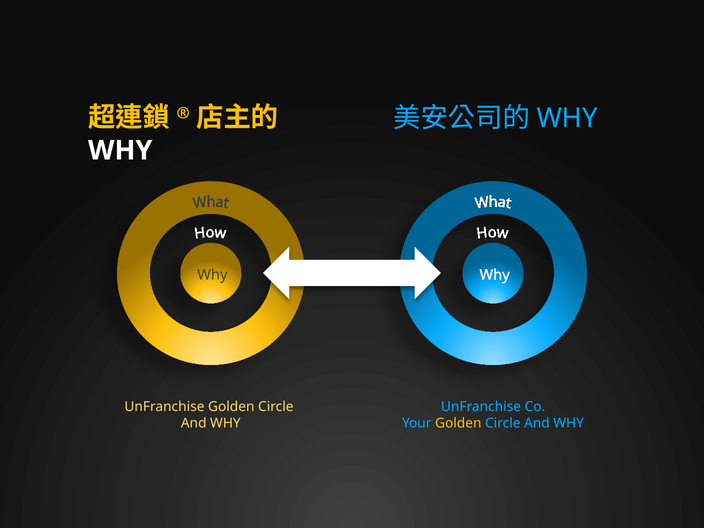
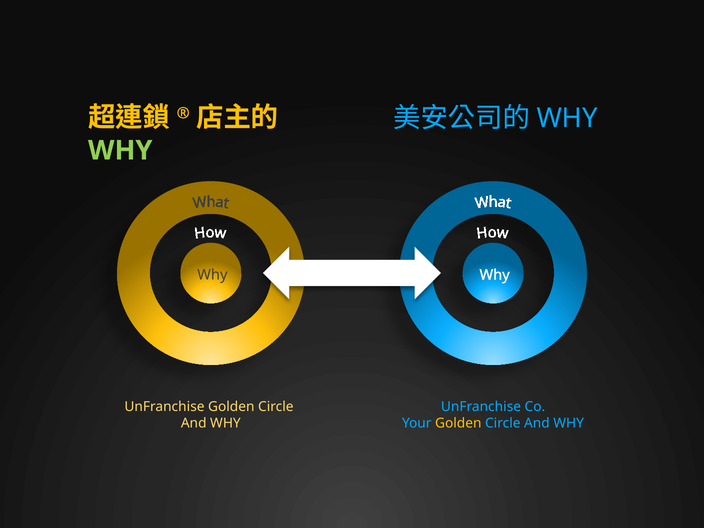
WHY colour: white -> light green (120, 150)
